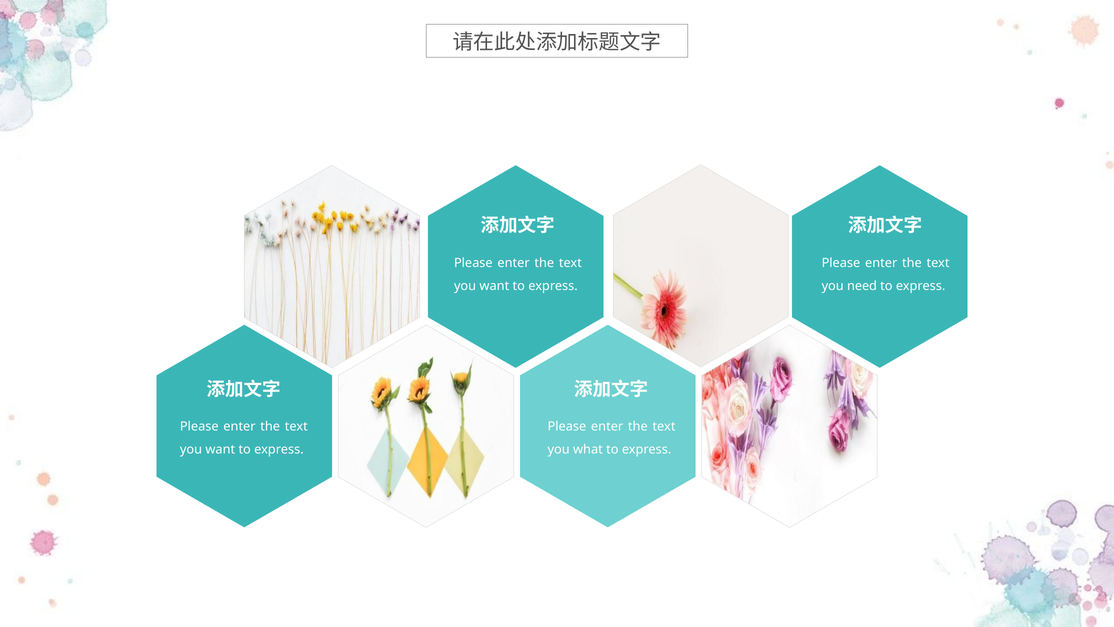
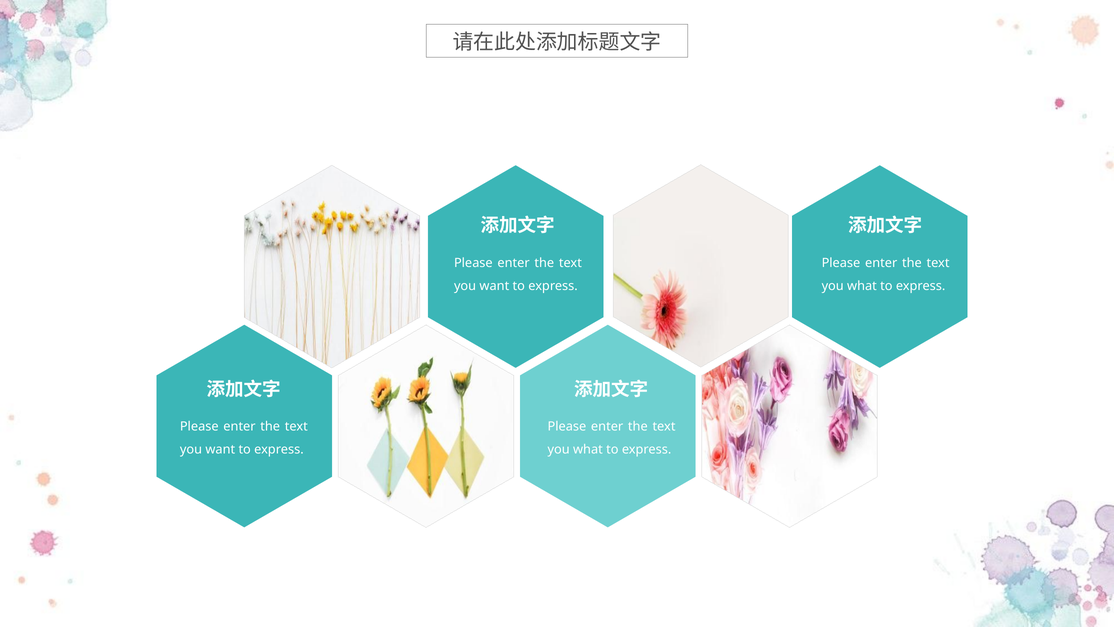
need: need -> what (862, 286)
